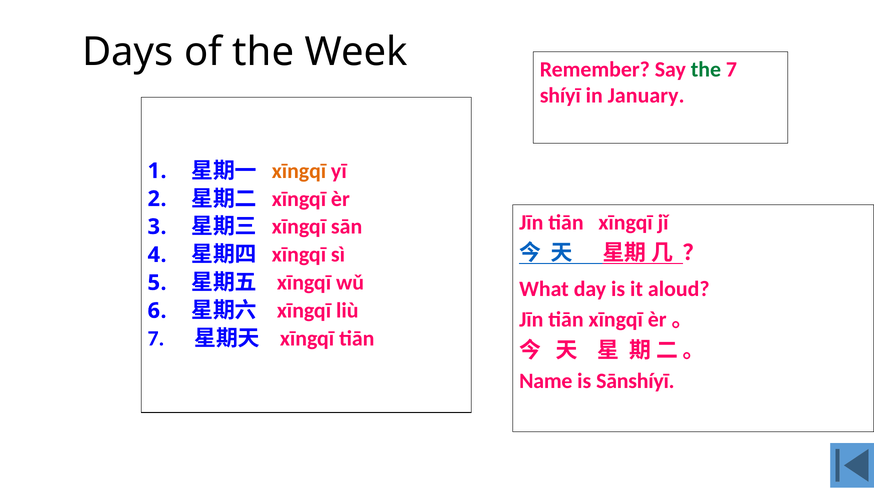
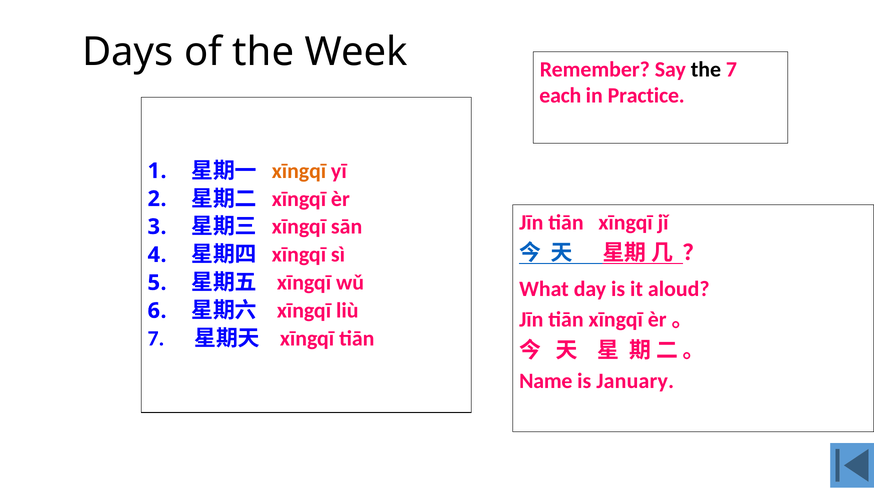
the colour: green -> black (706, 69)
shíyī: shíyī -> each (560, 96)
January: January -> Practice (646, 96)
Sānshíyī: Sānshíyī -> January (635, 381)
